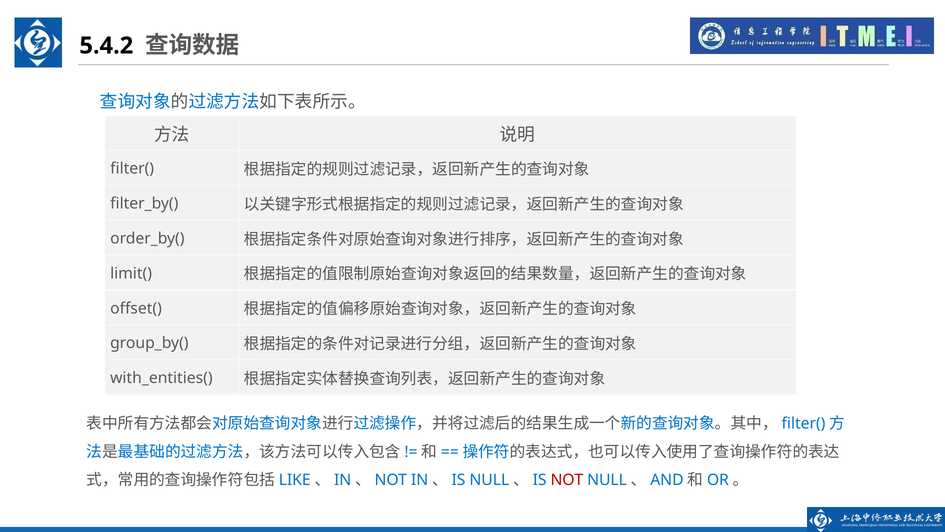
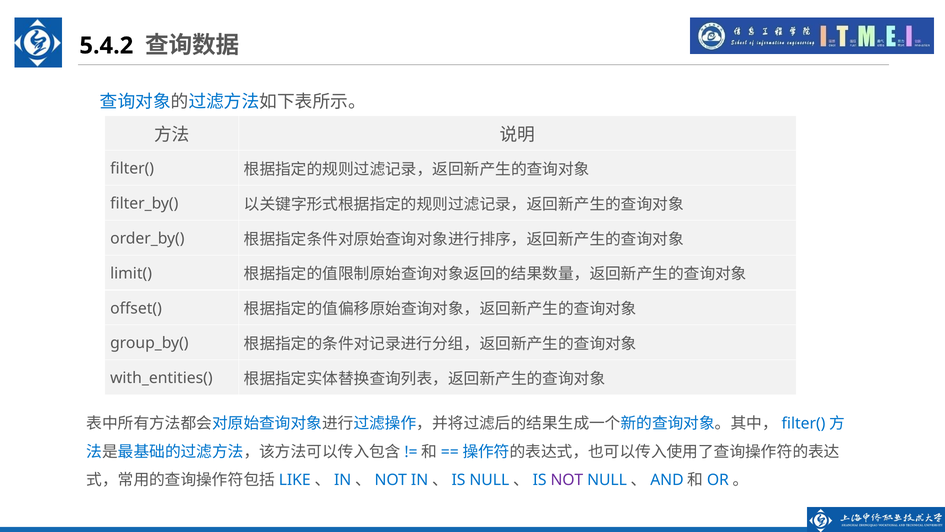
NOT colour: red -> purple (567, 480)
